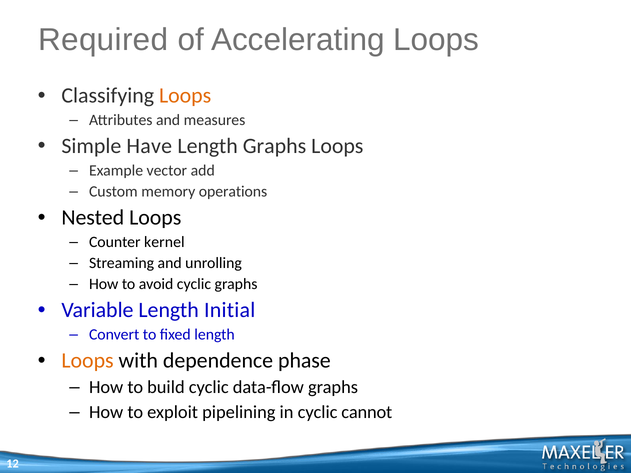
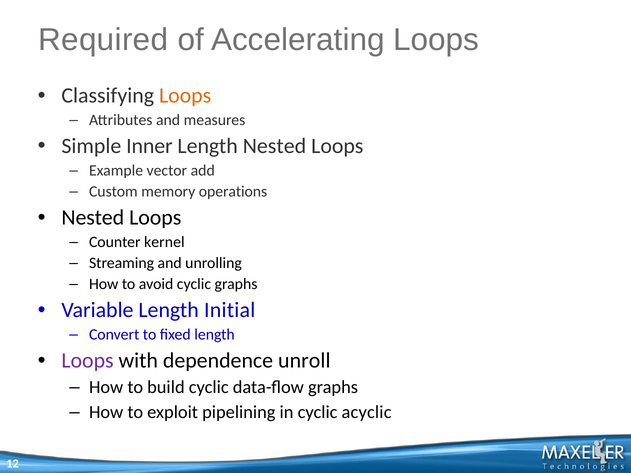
Have: Have -> Inner (149, 146)
Length Graphs: Graphs -> Nested (274, 146)
Loops colour: orange -> purple (88, 361)
phase: phase -> unroll (304, 361)
cannot: cannot -> acyclic (367, 412)
